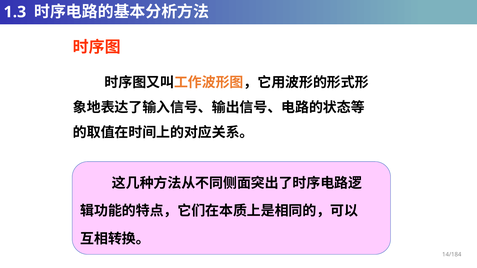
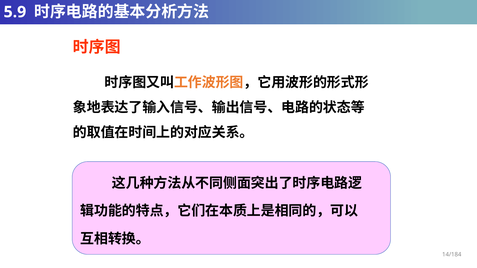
1.3: 1.3 -> 5.9 (15, 12)
